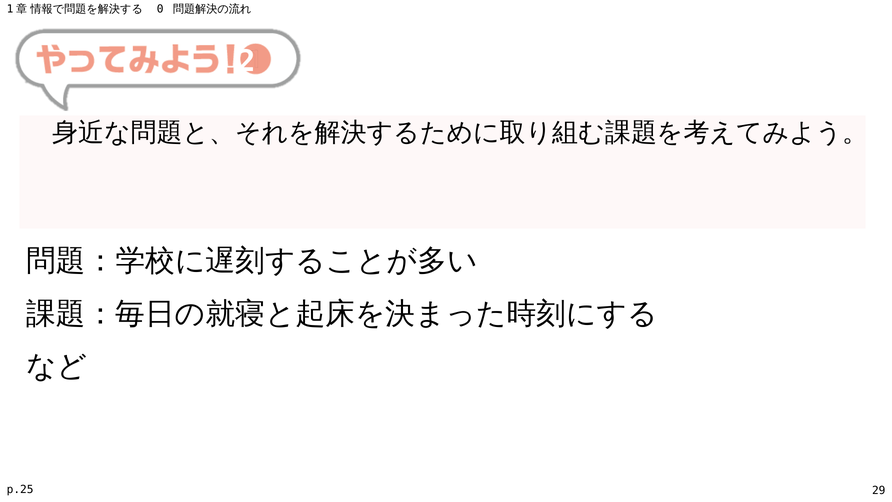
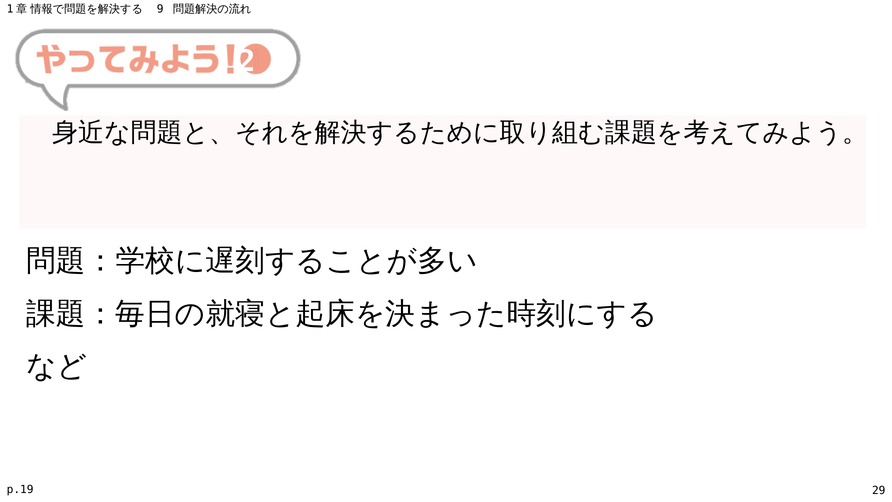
0: 0 -> 9 (160, 9)
p.25: p.25 -> p.19 (20, 490)
